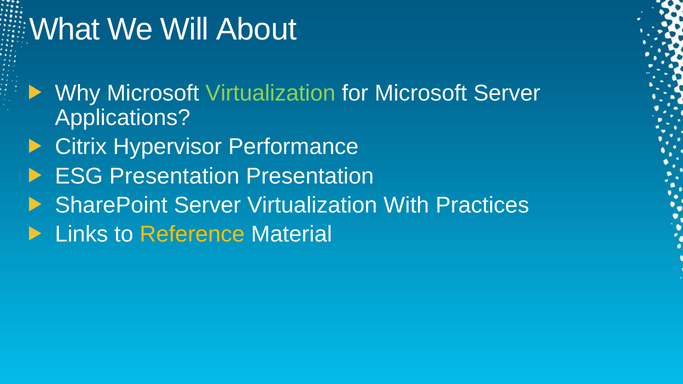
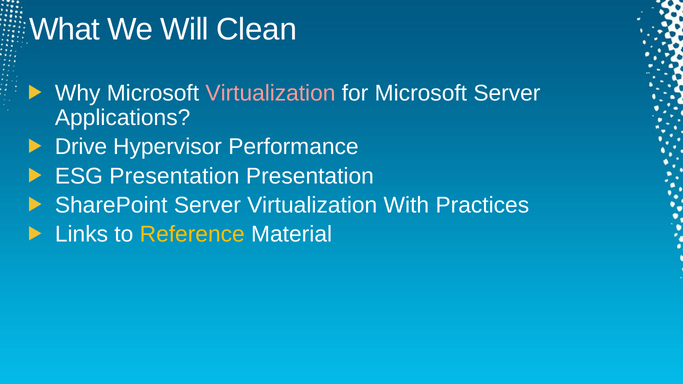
About: About -> Clean (257, 30)
Virtualization colour: light green -> pink (270, 93)
Citrix: Citrix -> Drive (81, 147)
